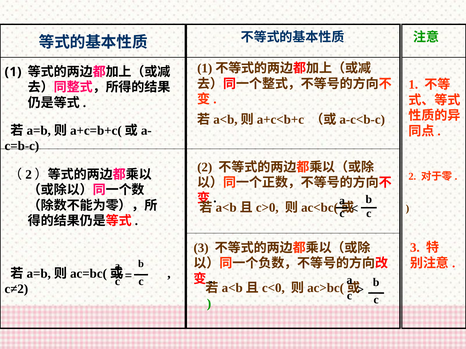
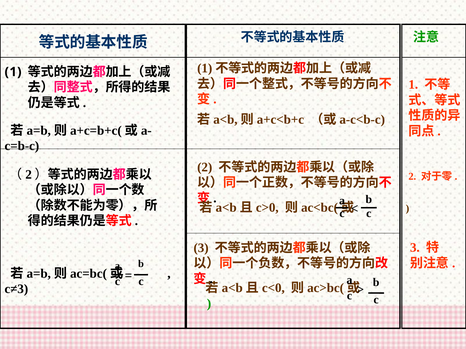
c≠2: c≠2 -> c≠3 (16, 289)
